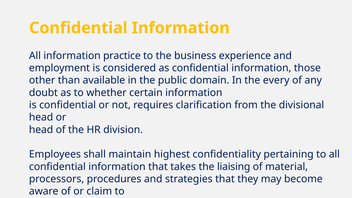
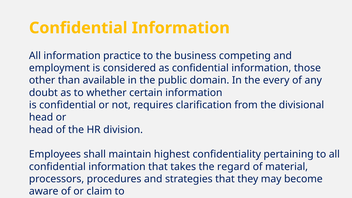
experience: experience -> competing (245, 56)
liaising: liaising -> regard (234, 167)
